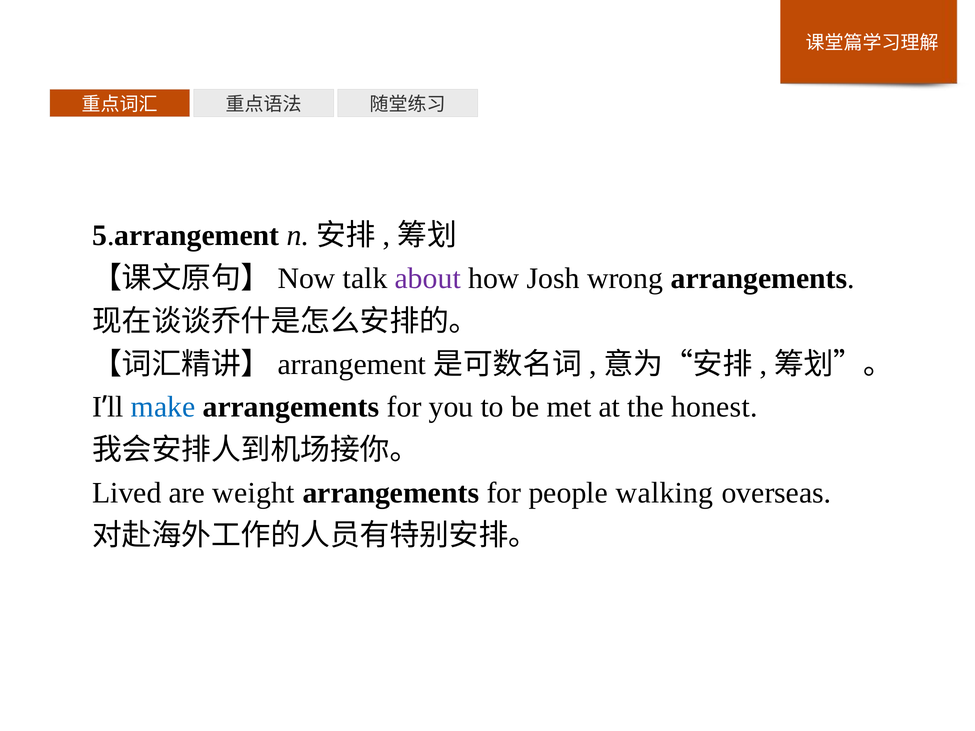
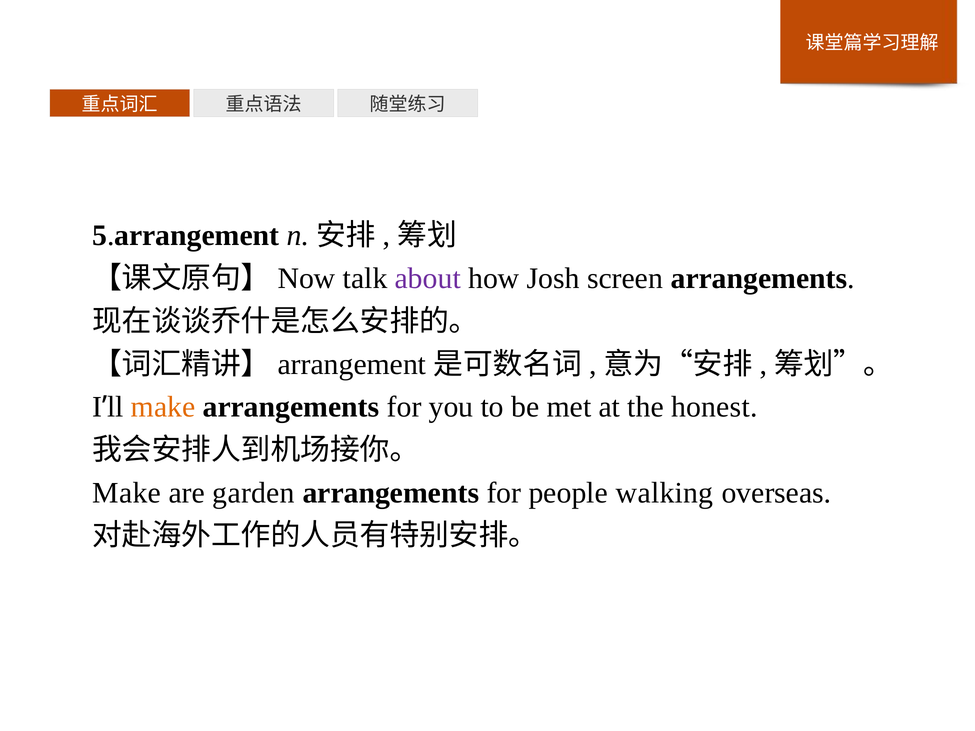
wrong: wrong -> screen (625, 279)
make colour: blue -> orange (163, 407)
Lived: Lived -> Make (127, 493)
weight: weight -> garden (254, 493)
